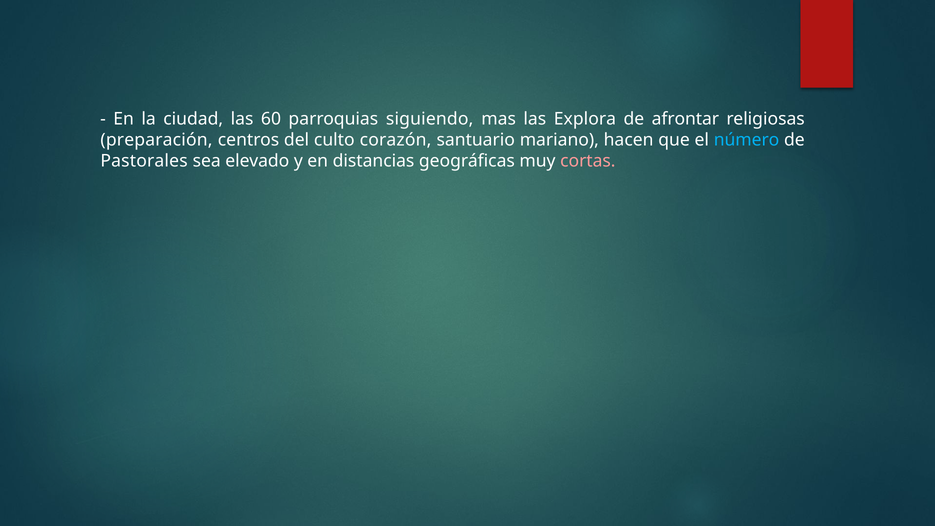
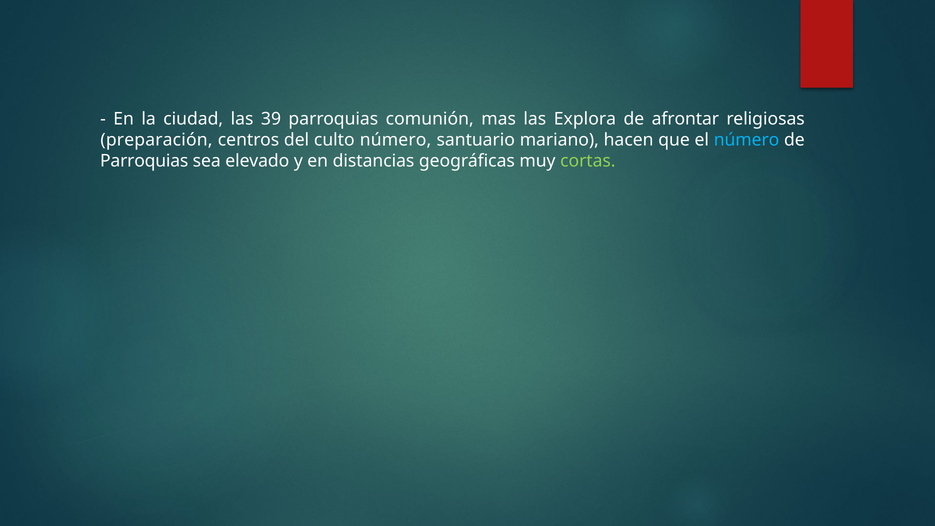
60: 60 -> 39 (271, 119)
siguiendo: siguiendo -> comunión (430, 119)
culto corazón: corazón -> número (396, 140)
Pastorales: Pastorales -> Parroquias (144, 161)
cortas colour: pink -> light green (588, 161)
